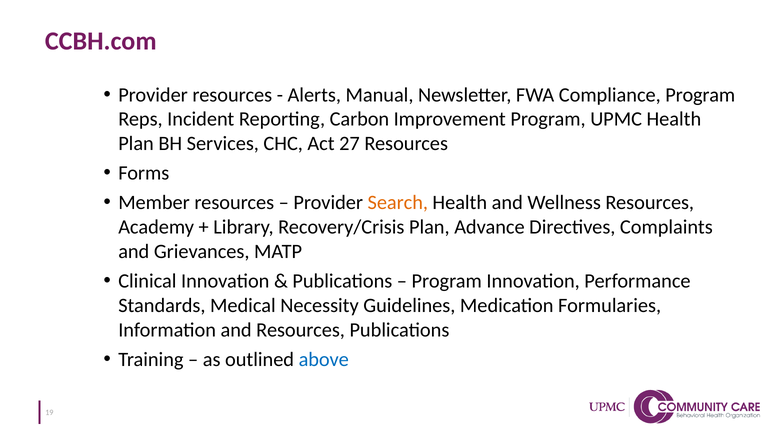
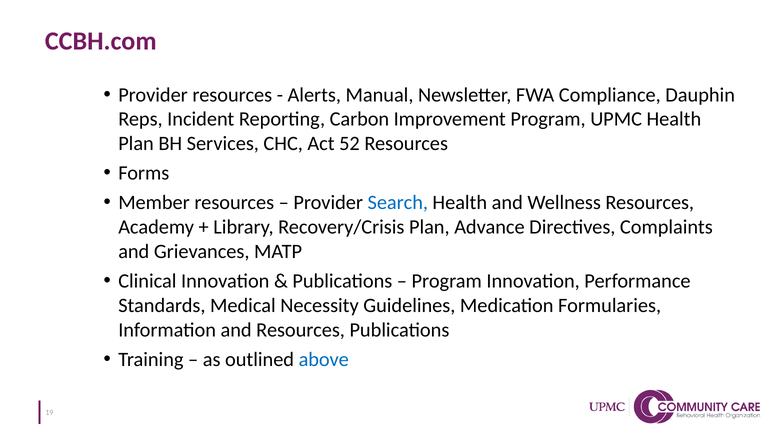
Compliance Program: Program -> Dauphin (700, 95)
27: 27 -> 52 (349, 144)
Search colour: orange -> blue (398, 203)
